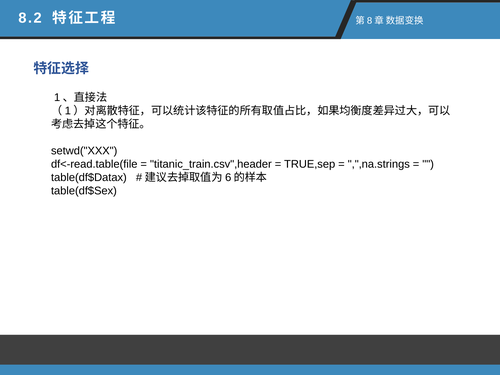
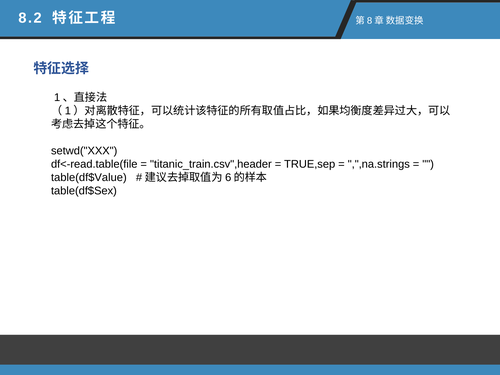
table(df$Datax: table(df$Datax -> table(df$Value (89, 178)
